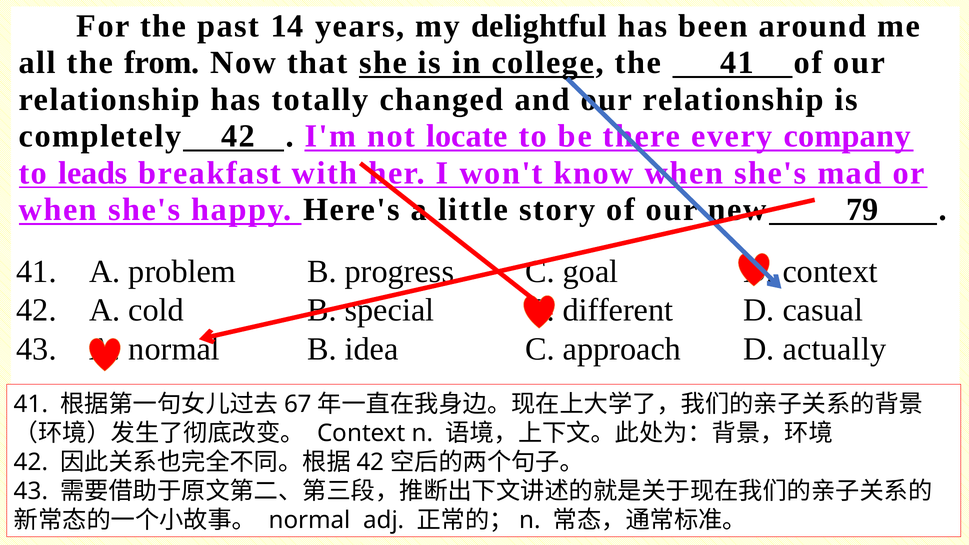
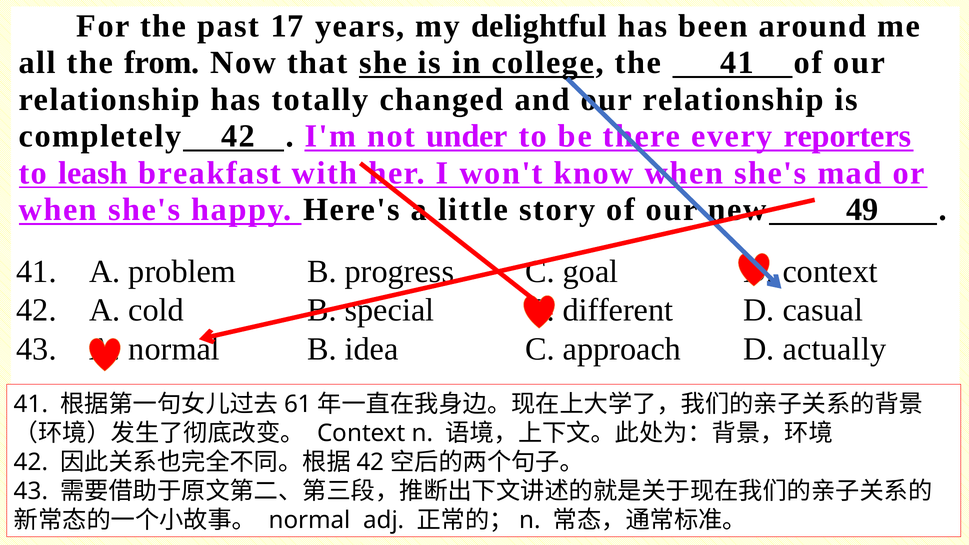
14: 14 -> 17 (287, 26)
locate: locate -> under (467, 136)
company: company -> reporters (847, 136)
leads: leads -> leash (93, 173)
79: 79 -> 49 (862, 210)
67: 67 -> 61 (298, 404)
